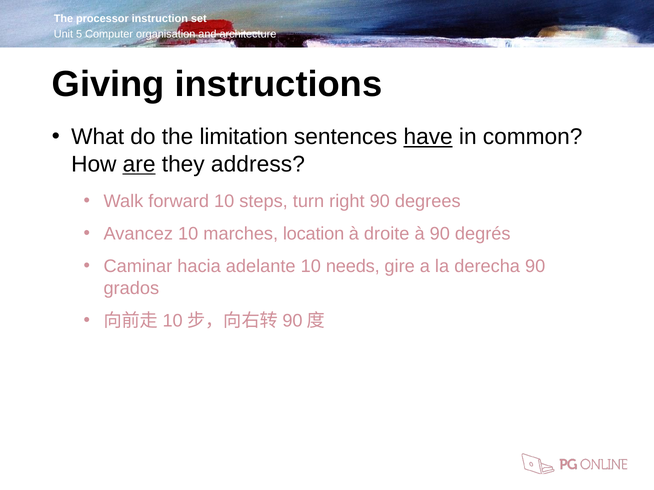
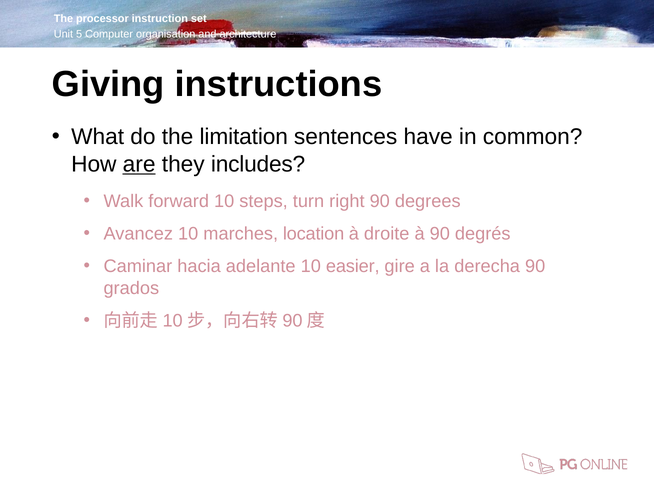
have underline: present -> none (428, 137)
address: address -> includes (258, 164)
needs: needs -> easier (353, 267)
